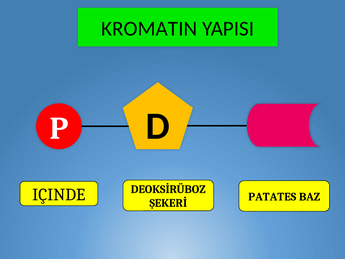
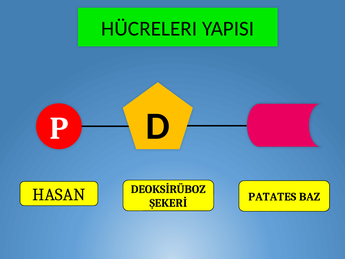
KROMATIN: KROMATIN -> HÜCRELERI (149, 29)
IÇINDE: IÇINDE -> HASAN (59, 195)
